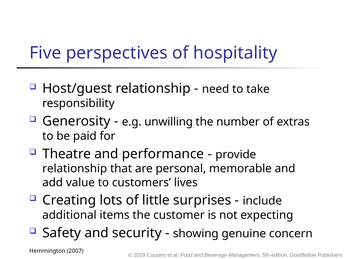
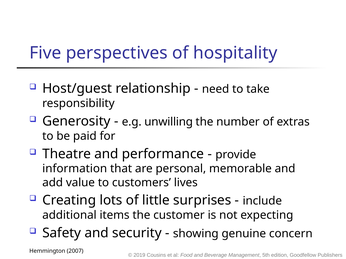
relationship: relationship -> information (75, 169)
